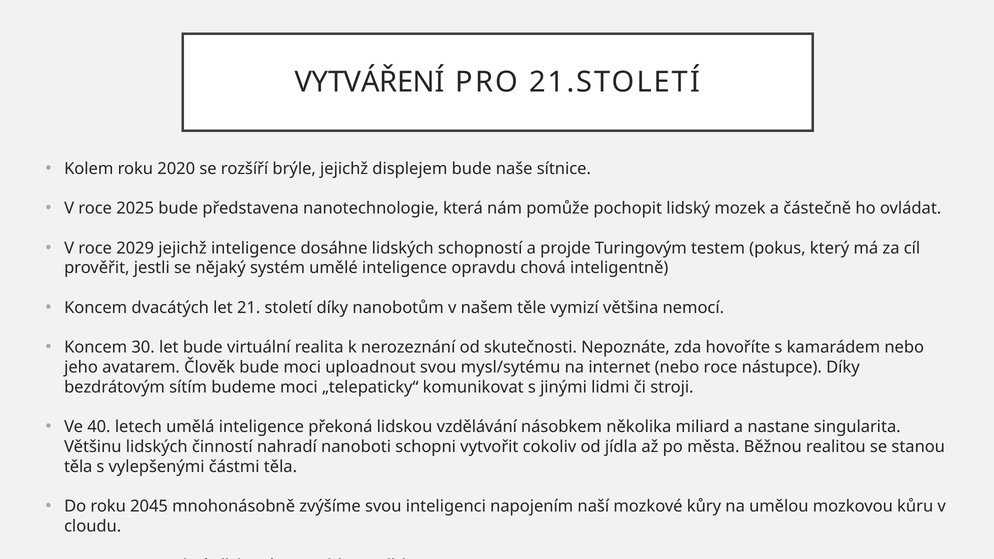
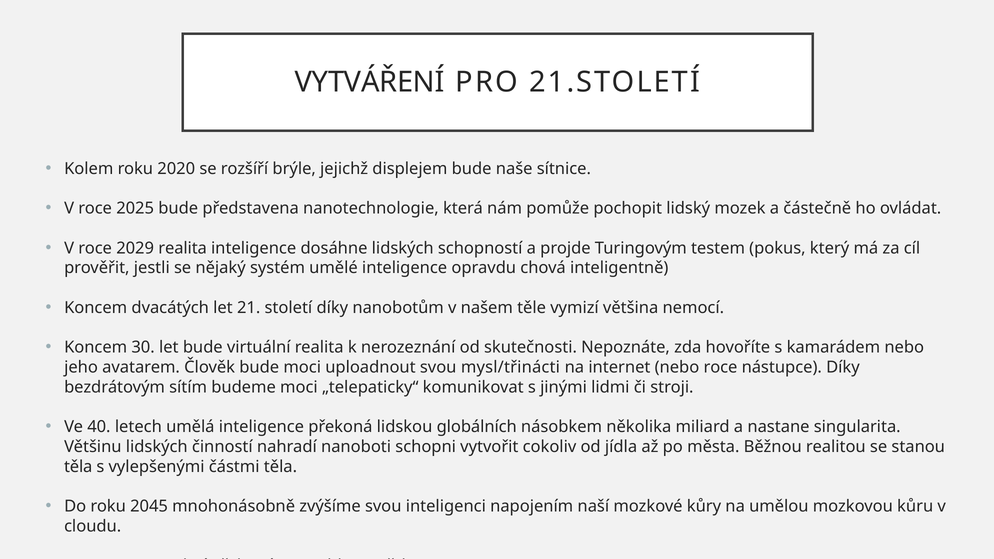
2029 jejichž: jejichž -> realita (183, 248)
mysl/sytému: mysl/sytému -> mysl/třinácti (510, 367)
vzdělávání: vzdělávání -> globálních (477, 427)
